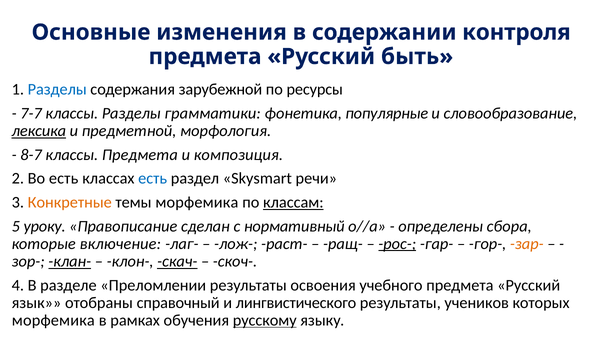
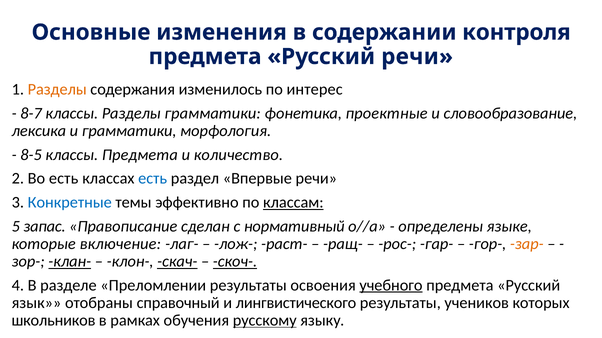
Русский быть: быть -> речи (417, 57)
Разделы colour: blue -> orange (57, 90)
зарубежной: зарубежной -> изменилось (220, 90)
ресурсы: ресурсы -> интерес (315, 90)
7-7: 7-7 -> 8-7 (31, 114)
популярные: популярные -> проектные (387, 114)
лексика underline: present -> none (39, 131)
и предметной: предметной -> грамматики (129, 131)
8-7: 8-7 -> 8-5 (31, 155)
композиция: композиция -> количество (238, 155)
Skysmart: Skysmart -> Впервые (257, 179)
Конкретные colour: orange -> blue (70, 203)
темы морфемика: морфемика -> эффективно (197, 203)
уроку: уроку -> запас (45, 227)
сбора: сбора -> языке (509, 227)
рос- underline: present -> none (397, 244)
скоч- underline: none -> present (235, 262)
учебного underline: none -> present (391, 286)
морфемика: морфемика -> школьников (53, 321)
